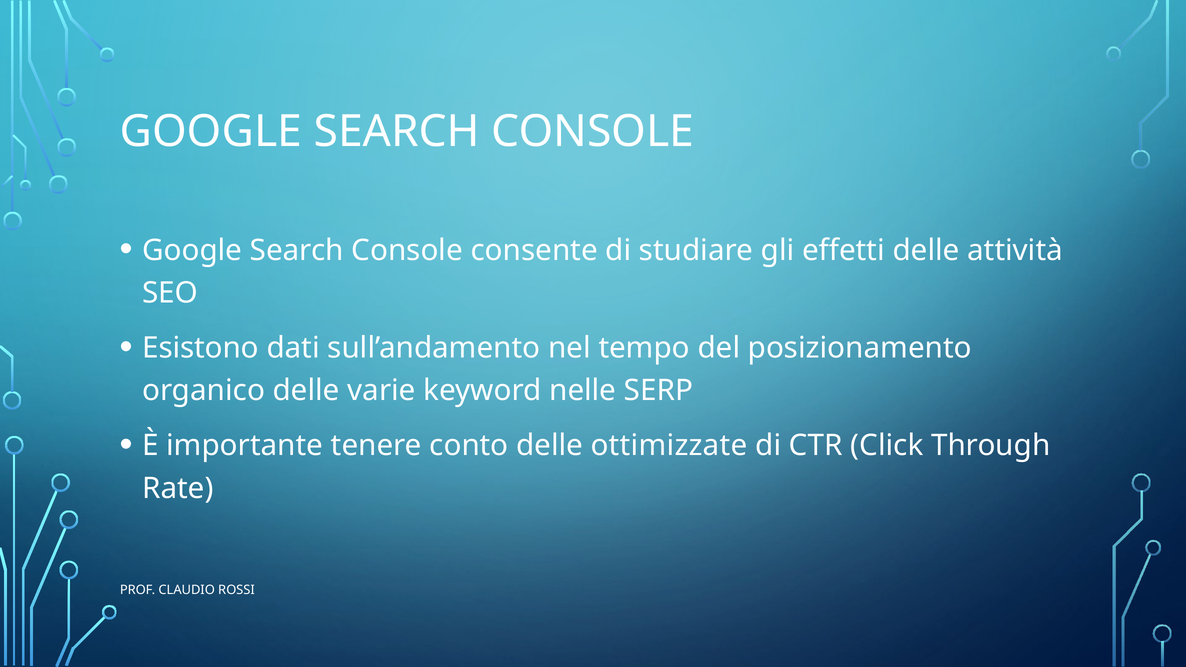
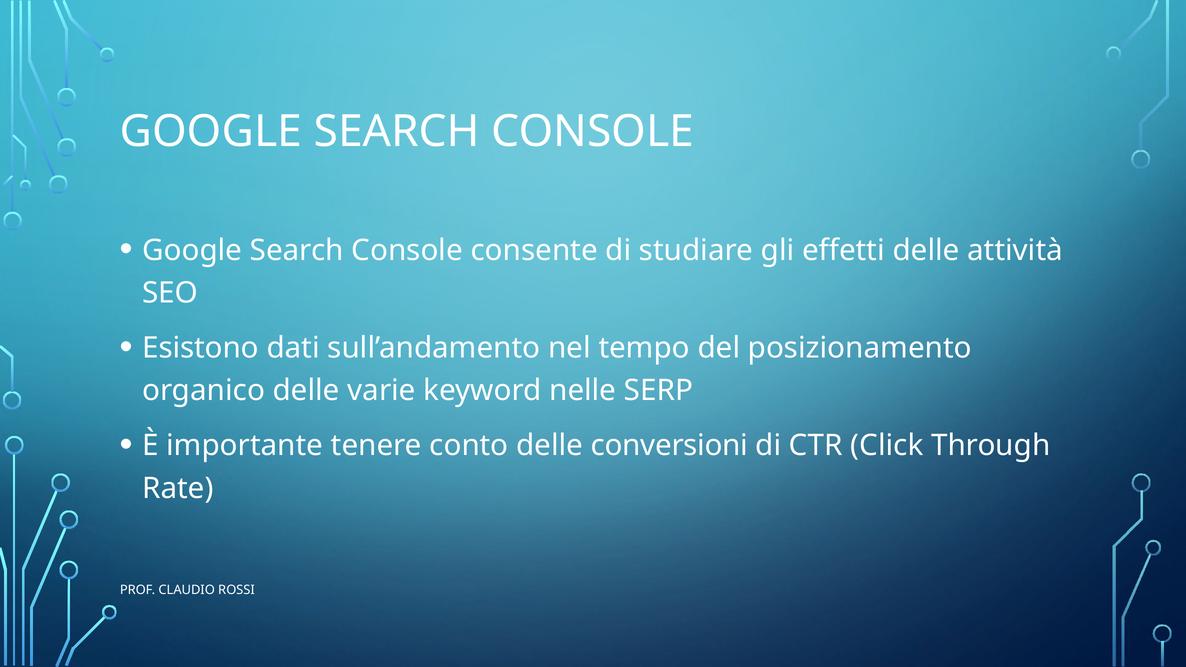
ottimizzate: ottimizzate -> conversioni (669, 446)
